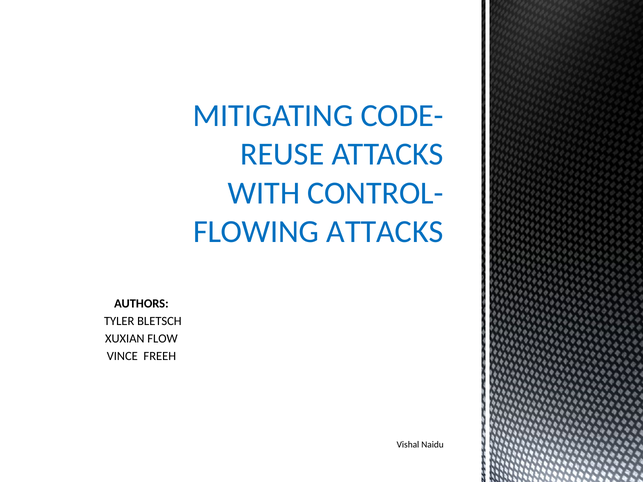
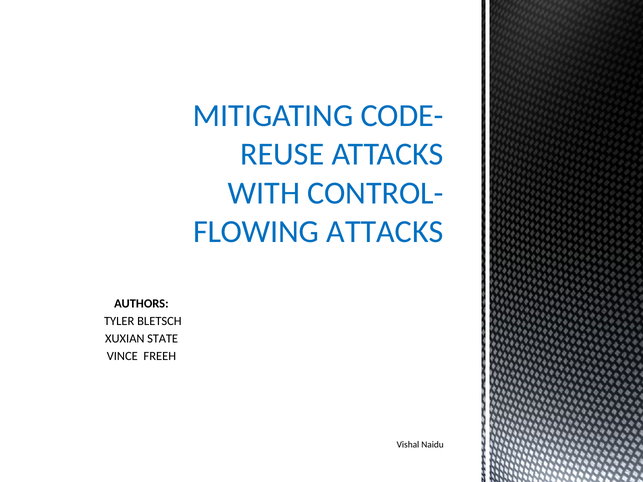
FLOW: FLOW -> STATE (163, 339)
